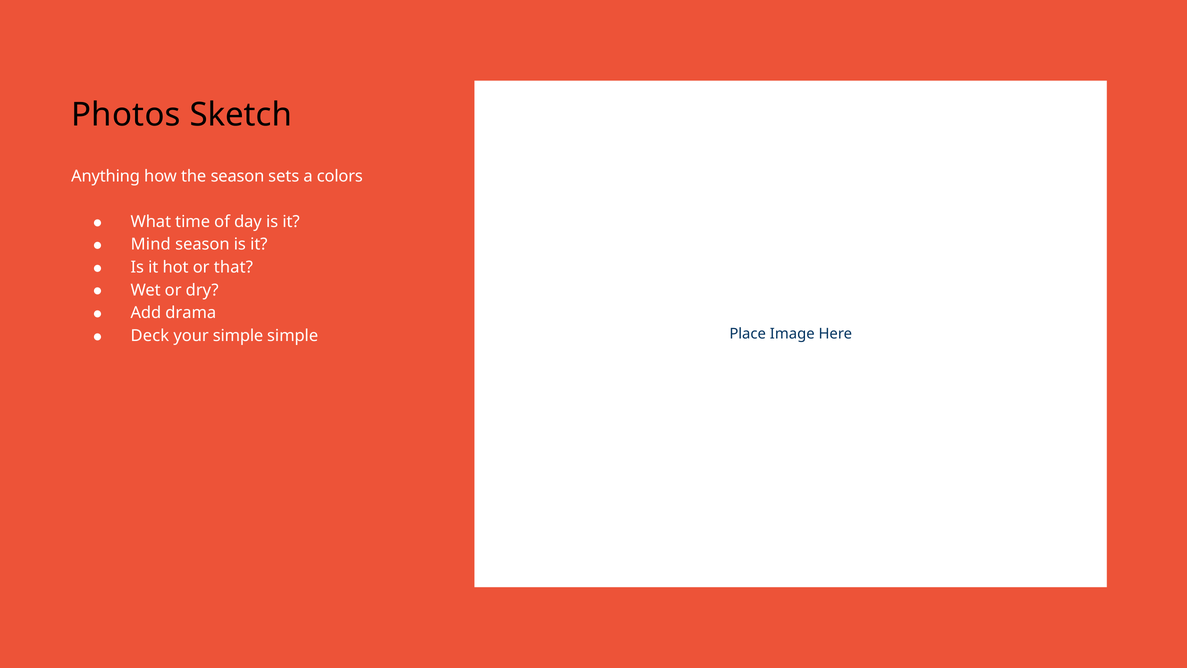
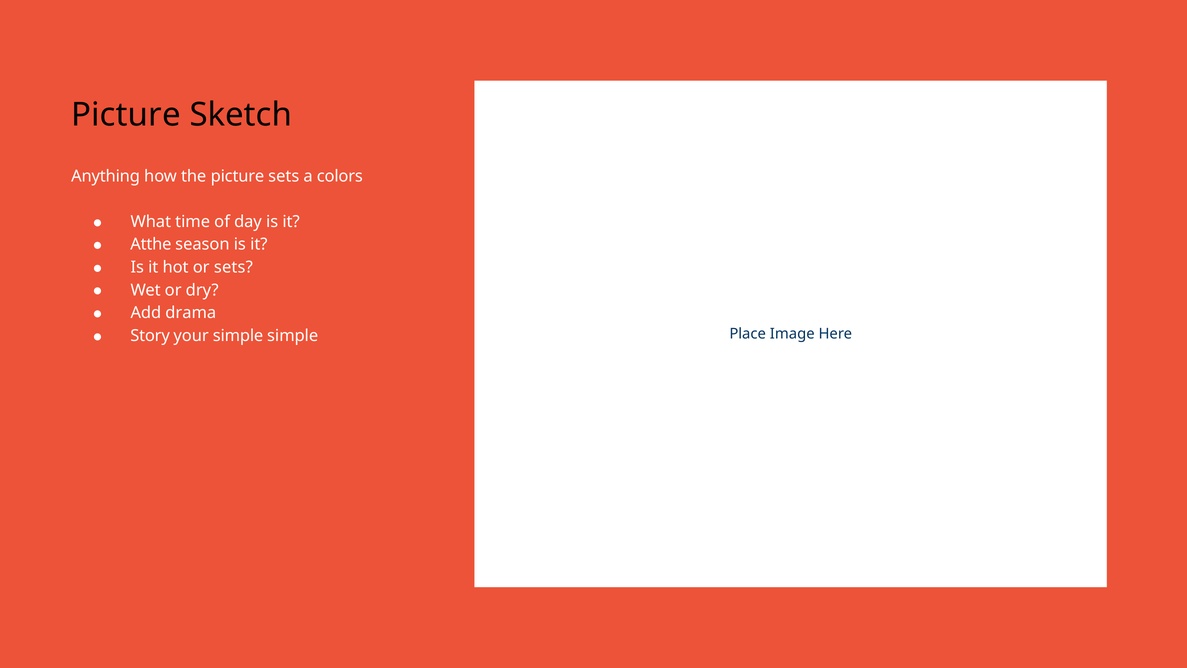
Photos: Photos -> Picture (126, 115)
the season: season -> picture (237, 176)
Mind: Mind -> Atthe (151, 244)
or that: that -> sets (233, 267)
Deck: Deck -> Story (150, 335)
